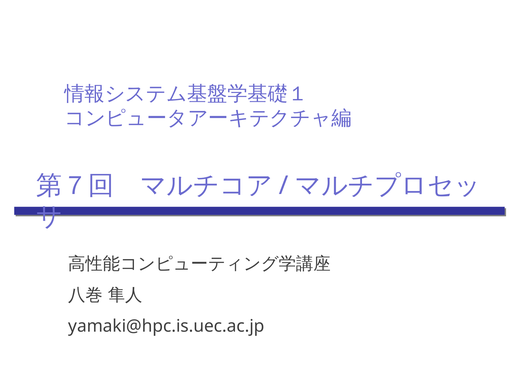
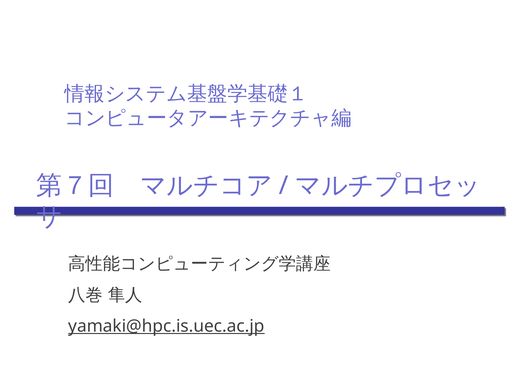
yamaki@hpc.is.uec.ac.jp underline: none -> present (166, 326)
